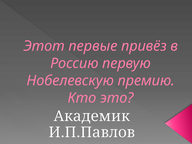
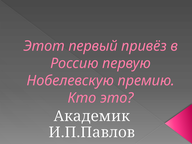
первые: первые -> первый (93, 46)
